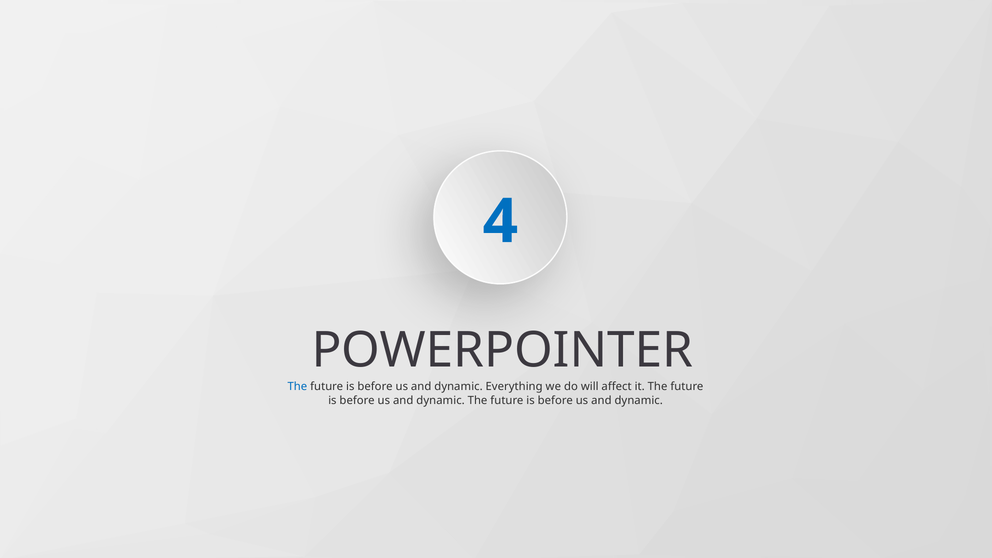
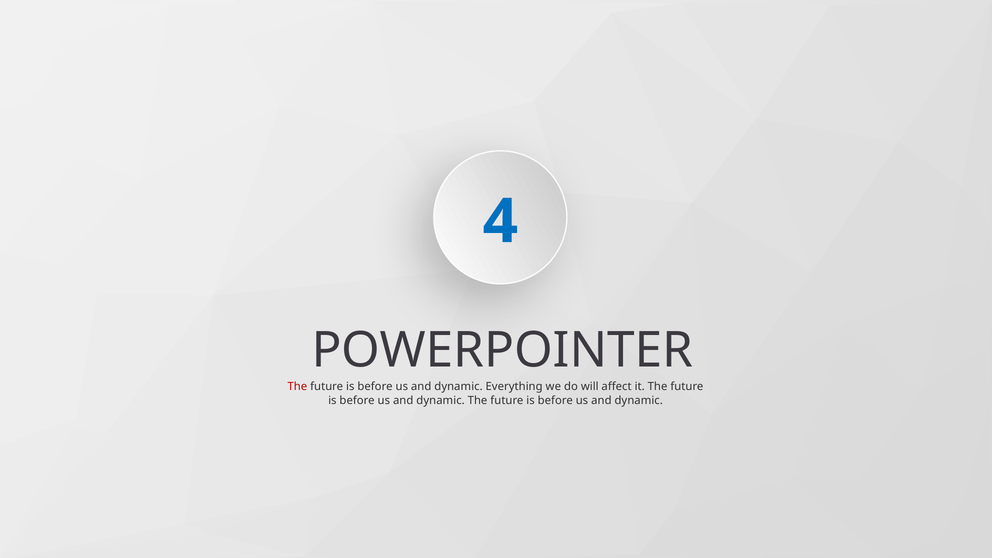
The colour: blue -> red (297, 387)
